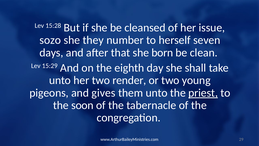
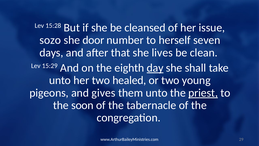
they: they -> door (93, 40)
born: born -> lives (162, 53)
day underline: none -> present (155, 68)
render: render -> healed (129, 80)
